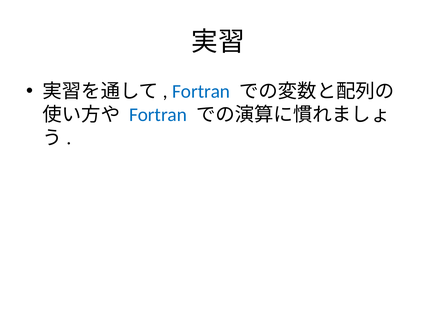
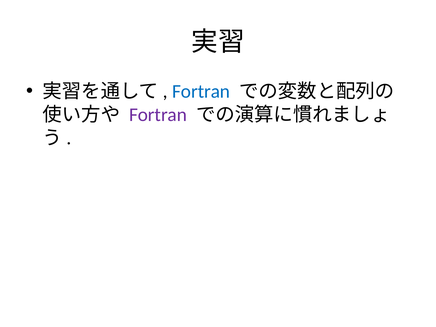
Fortran colour: blue -> purple (158, 115)
